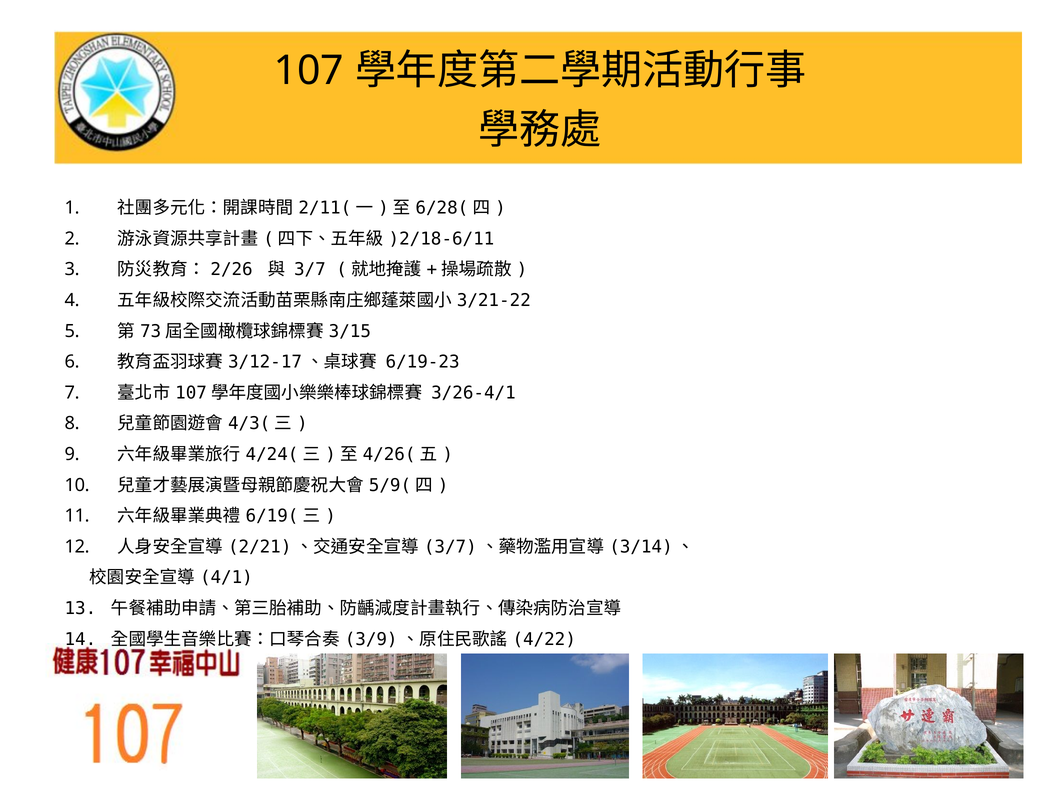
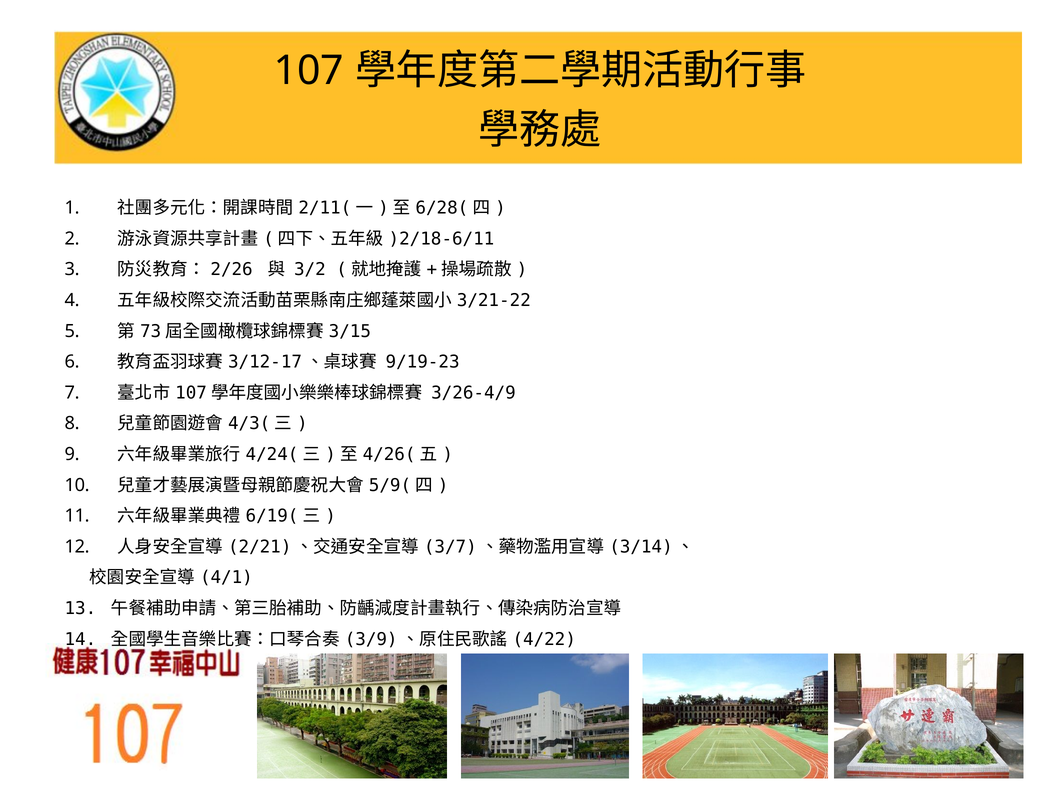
3/7: 3/7 -> 3/2 (310, 270)
6/19-23: 6/19-23 -> 9/19-23 (423, 362)
3/26-4/1: 3/26-4/1 -> 3/26-4/9 (473, 393)
